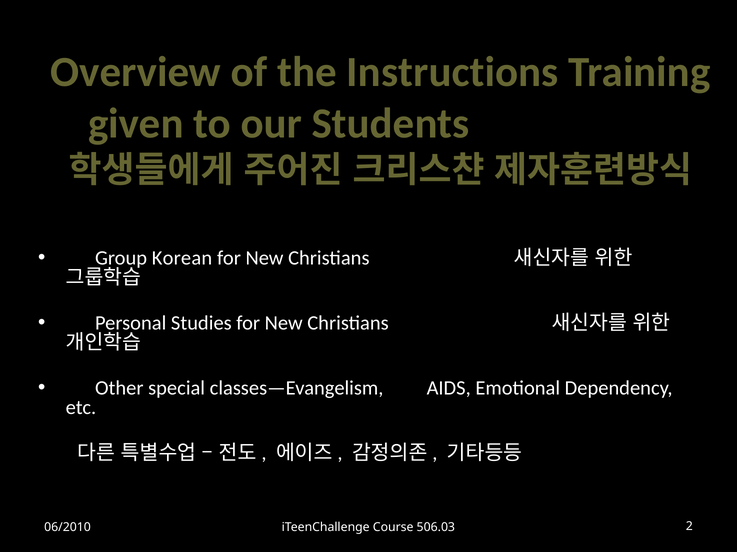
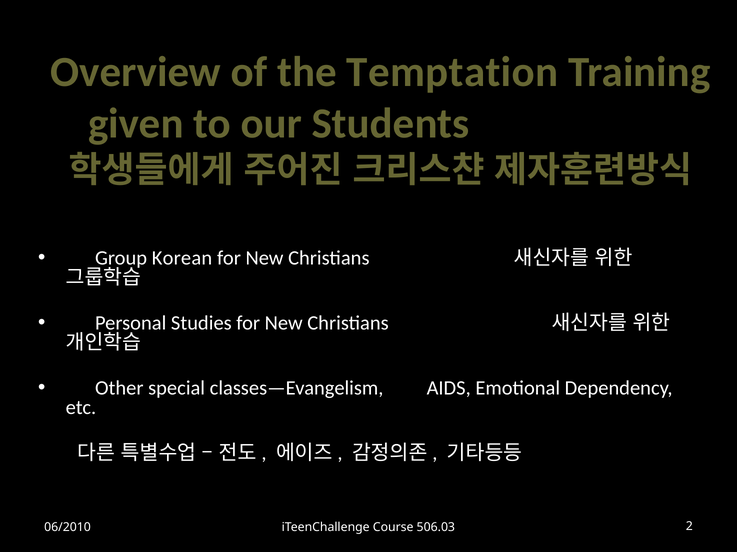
Instructions: Instructions -> Temptation (452, 72)
